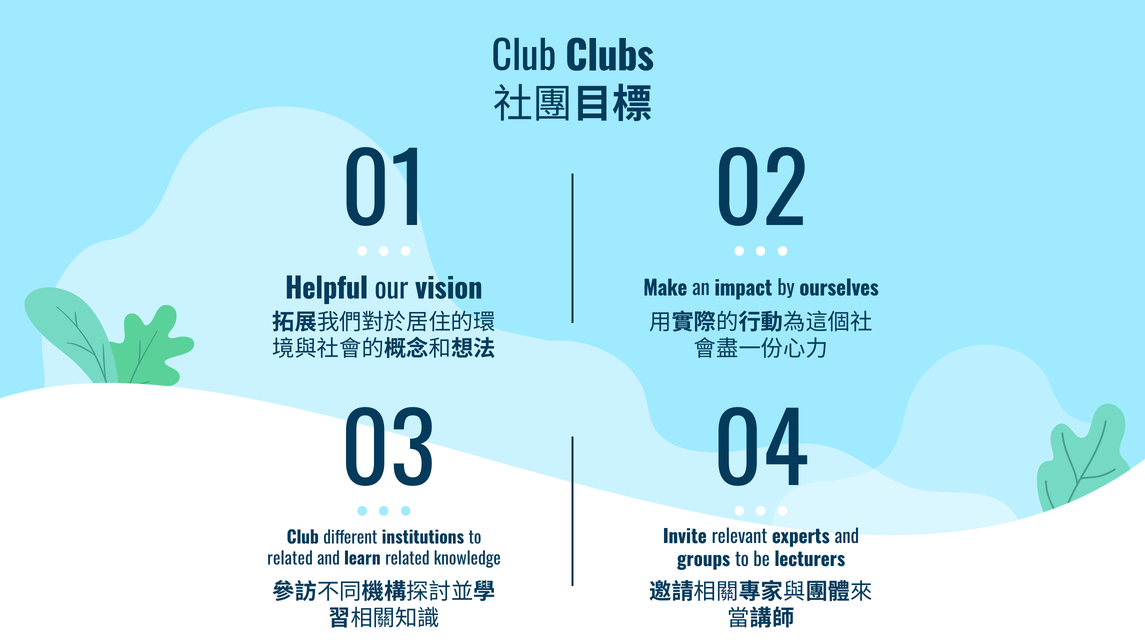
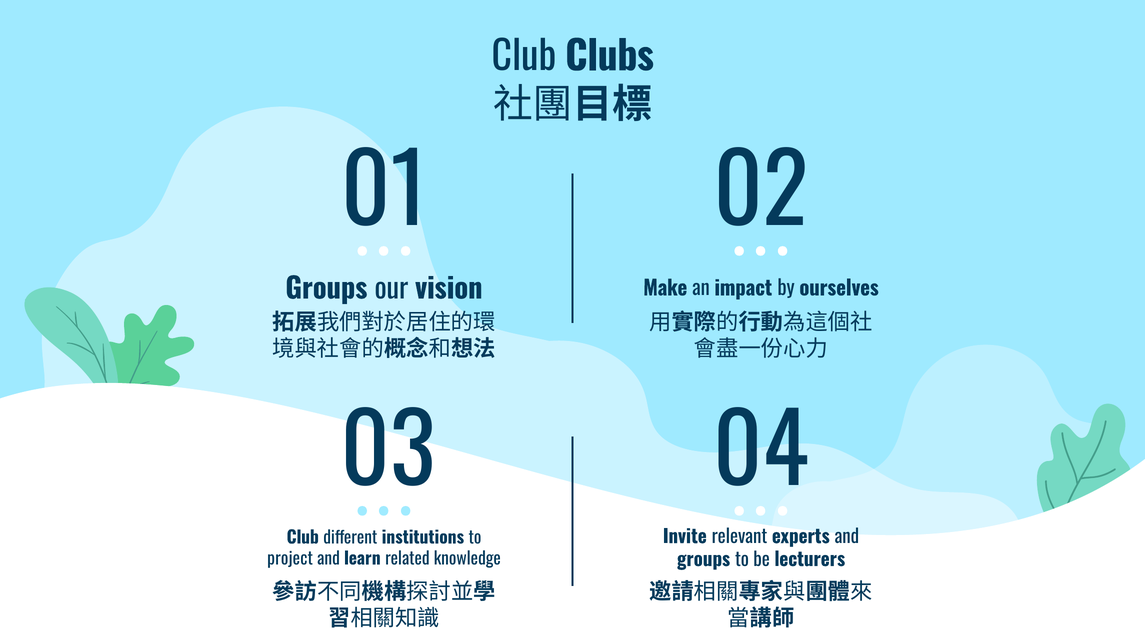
Helpful: Helpful -> Groups (326, 289)
related: related -> project (290, 559)
